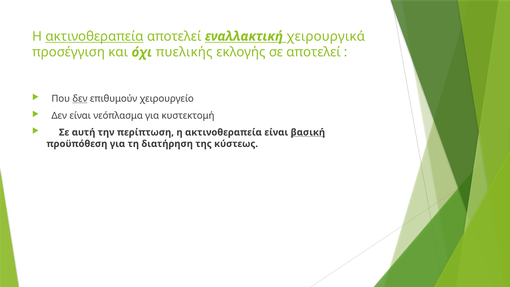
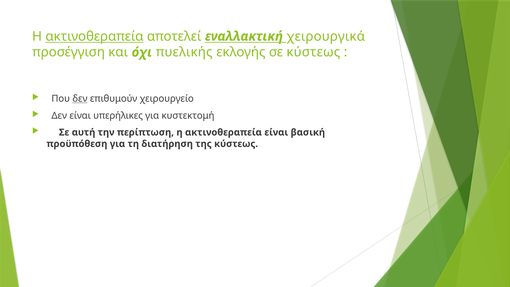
σε αποτελεί: αποτελεί -> κύστεως (313, 52)
νεόπλασμα: νεόπλασμα -> υπερήλικες (118, 115)
βασική underline: present -> none (308, 132)
